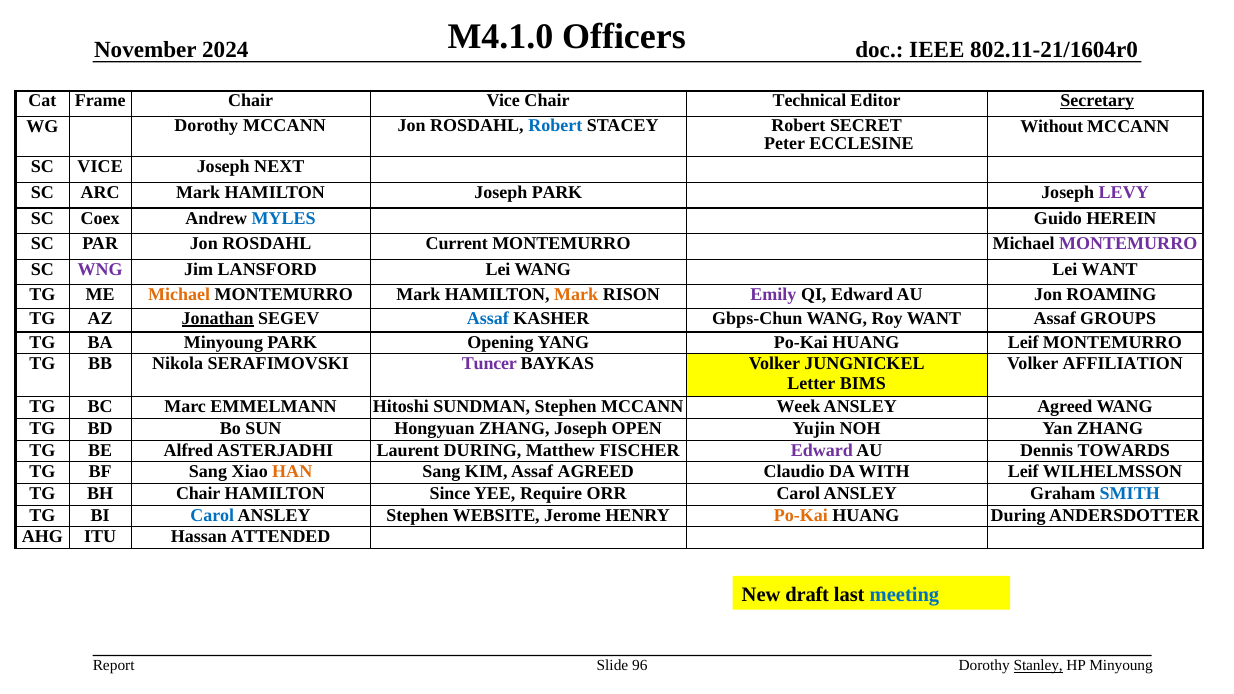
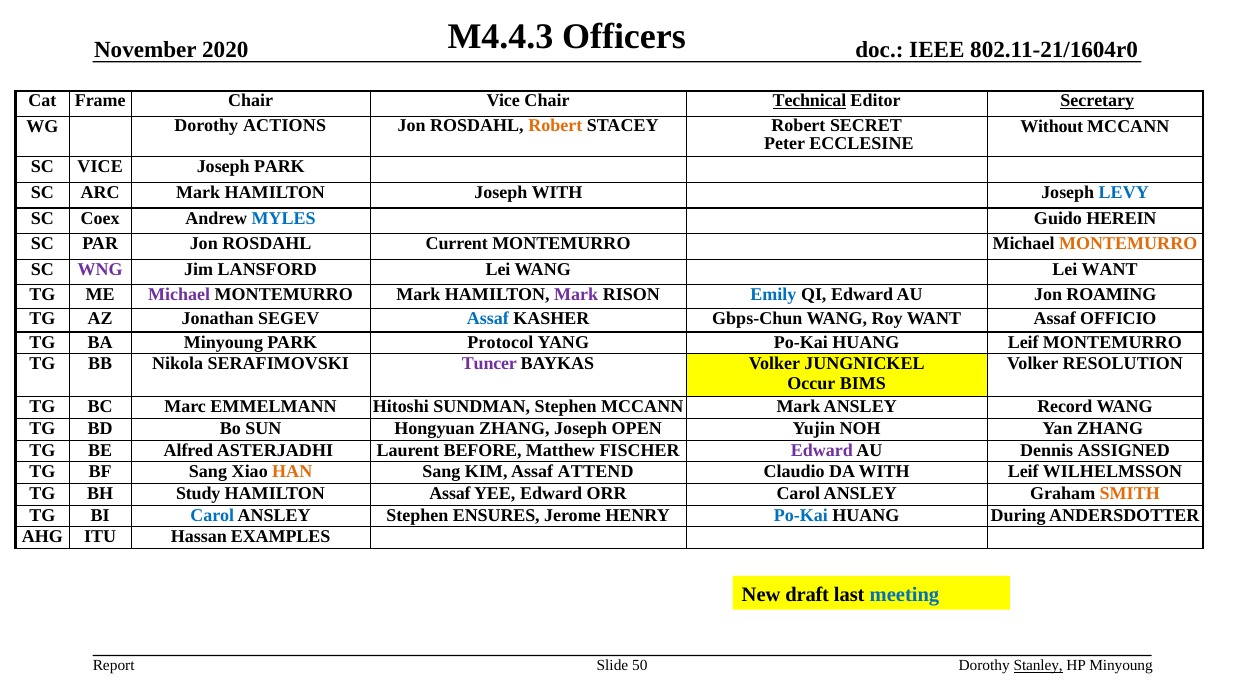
M4.1.0: M4.1.0 -> M4.4.3 (500, 36)
2024: 2024 -> 2020 (225, 49)
Technical underline: none -> present (809, 101)
Dorothy MCCANN: MCCANN -> ACTIONS (285, 125)
Robert colour: blue -> orange (555, 125)
Joseph NEXT: NEXT -> PARK (279, 167)
Joseph PARK: PARK -> WITH (557, 192)
LEVY colour: purple -> blue (1124, 192)
MONTEMURRO colour: purple -> orange (1128, 244)
Michael colour: orange -> purple (179, 295)
Mark colour: orange -> purple (576, 295)
Emily colour: purple -> blue (773, 295)
Jonathan underline: present -> none (218, 318)
GROUPS: GROUPS -> OFFICIO (1118, 318)
Opening: Opening -> Protocol (500, 342)
AFFILIATION: AFFILIATION -> RESOLUTION (1123, 364)
Letter: Letter -> Occur (811, 384)
MCCANN Week: Week -> Mark (798, 407)
ANSLEY Agreed: Agreed -> Record (1065, 407)
Laurent DURING: DURING -> BEFORE (483, 450)
TOWARDS: TOWARDS -> ASSIGNED (1124, 450)
Assaf AGREED: AGREED -> ATTEND (596, 472)
BH Chair: Chair -> Study (198, 494)
HAMILTON Since: Since -> Assaf (450, 494)
YEE Require: Require -> Edward (551, 494)
SMITH colour: blue -> orange (1130, 494)
WEBSITE: WEBSITE -> ENSURES (496, 515)
Po-Kai colour: orange -> blue (801, 515)
ATTENDED: ATTENDED -> EXAMPLES (281, 537)
96: 96 -> 50 (640, 666)
